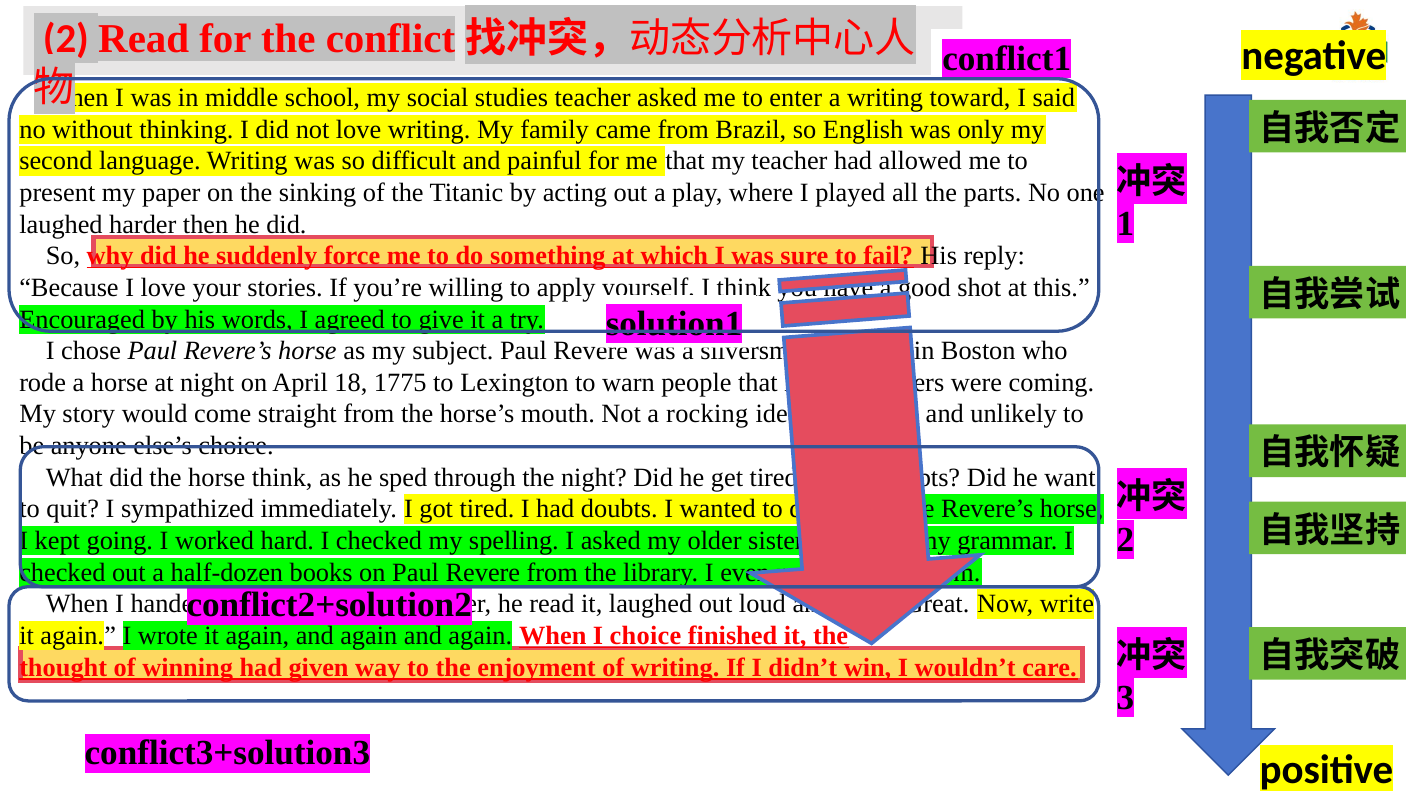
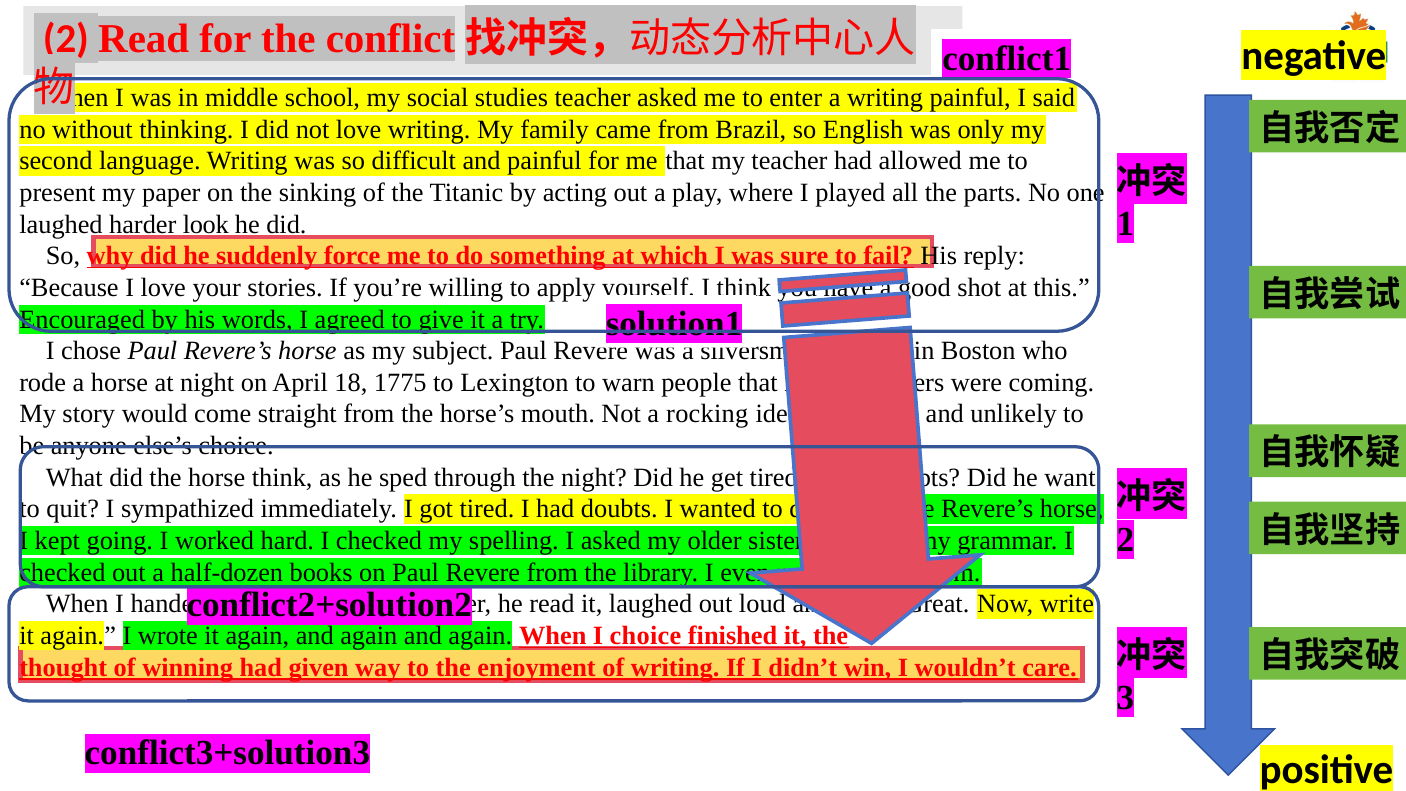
writing toward: toward -> painful (970, 98)
then: then -> look (206, 224)
